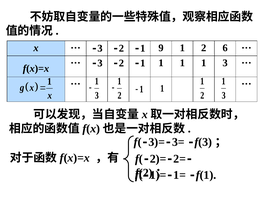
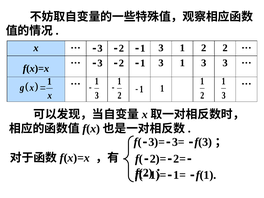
9: 9 -> 3 (161, 48)
2 6: 6 -> 2 (225, 48)
1: 1 -> 3 (161, 63)
1: 1 -> 3 (204, 63)
